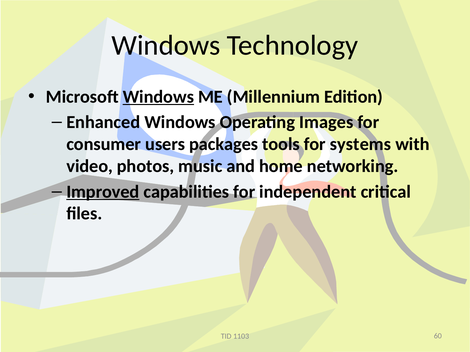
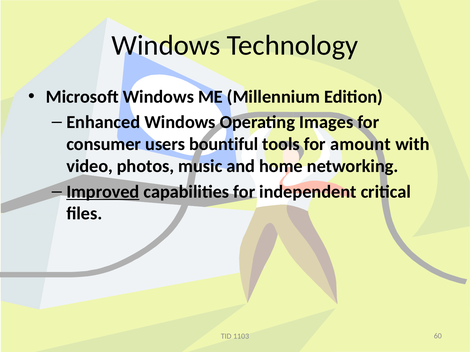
Windows underline: present -> none (158, 97)
packages: packages -> bountiful (224, 144)
systems: systems -> amount (360, 144)
